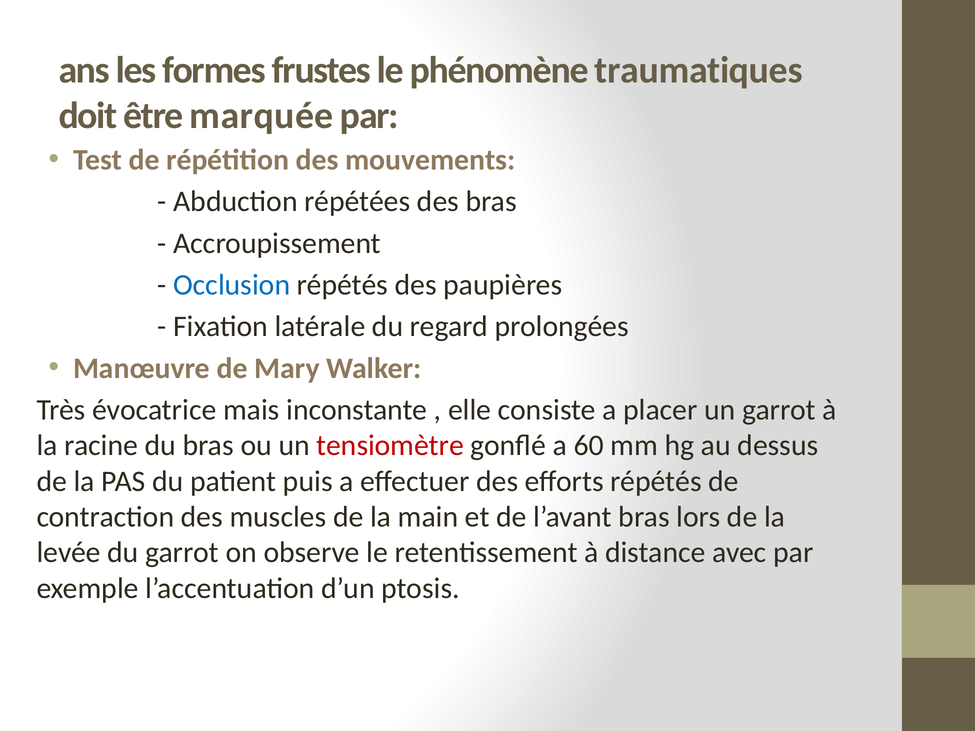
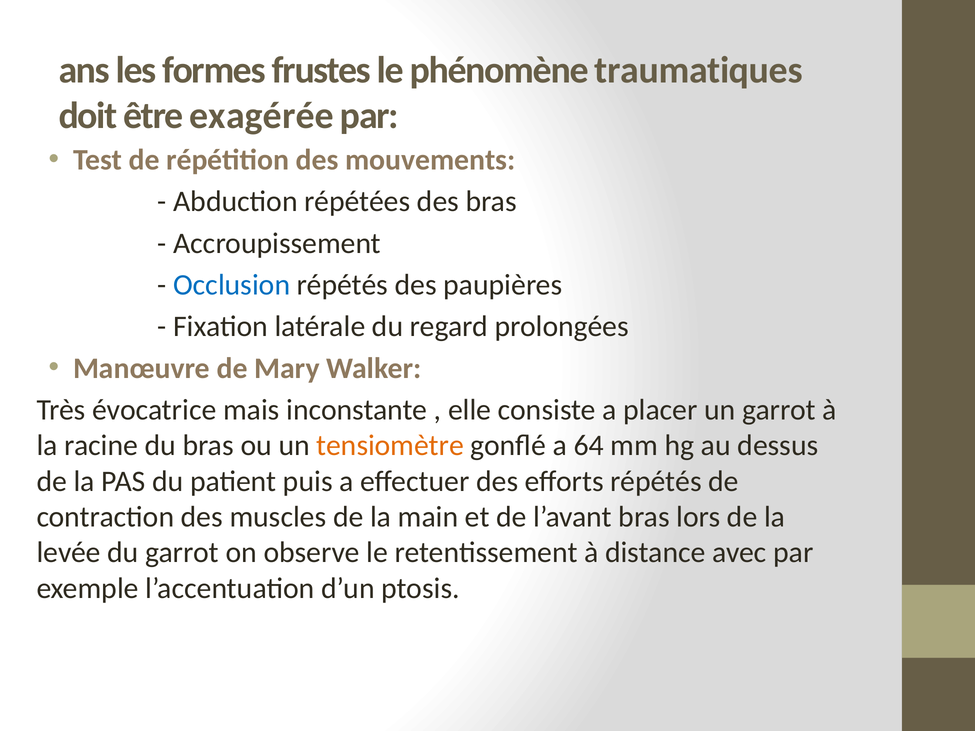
marquée: marquée -> exagérée (262, 116)
tensiomètre colour: red -> orange (390, 446)
60: 60 -> 64 (589, 446)
